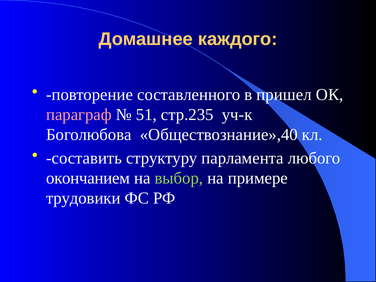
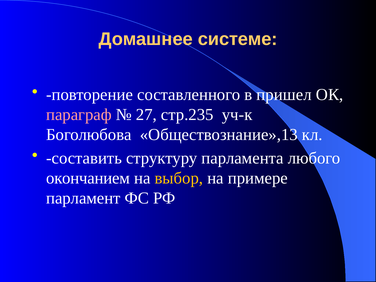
каждого: каждого -> системе (238, 39)
51: 51 -> 27 (146, 115)
Обществознание»,40: Обществознание»,40 -> Обществознание»,13 (219, 135)
выбор colour: light green -> yellow (179, 178)
трудовики: трудовики -> парламент (83, 198)
